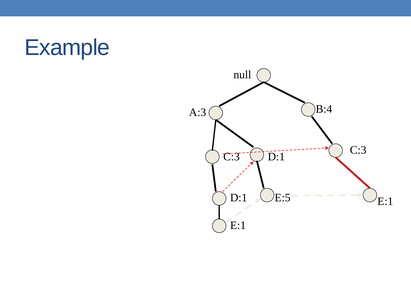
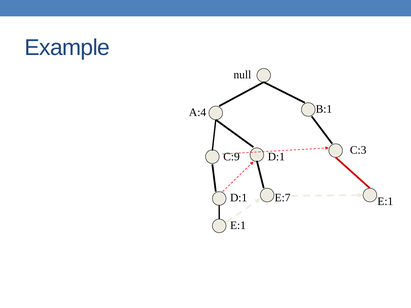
B:4: B:4 -> B:1 (324, 109)
A:3: A:3 -> A:4 (198, 112)
C:3: C:3 -> C:9 (231, 157)
E:5: E:5 -> E:7 (283, 198)
